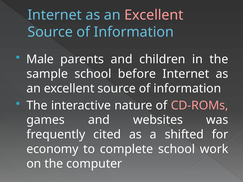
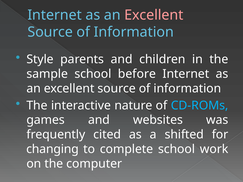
Male: Male -> Style (40, 59)
CD-ROMs colour: pink -> light blue (200, 106)
economy: economy -> changing (52, 149)
